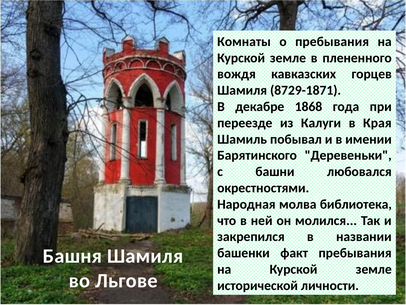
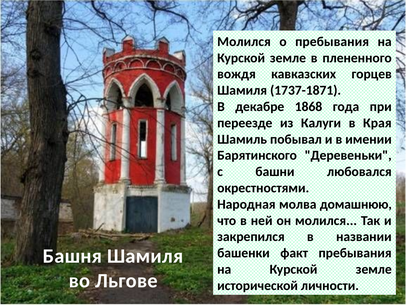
Комнаты: Комнаты -> Молился (244, 42)
8729-1871: 8729-1871 -> 1737-1871 (306, 90)
библиотека: библиотека -> домашнюю (356, 204)
